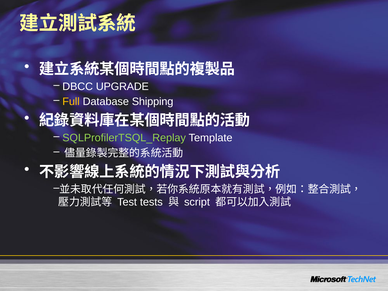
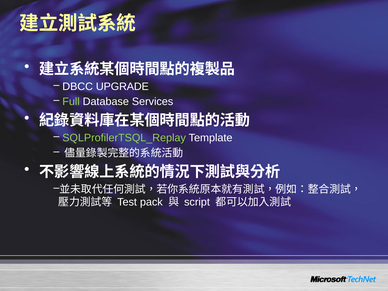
Full colour: yellow -> light green (71, 102)
Shipping: Shipping -> Services (153, 102)
tests: tests -> pack (151, 202)
